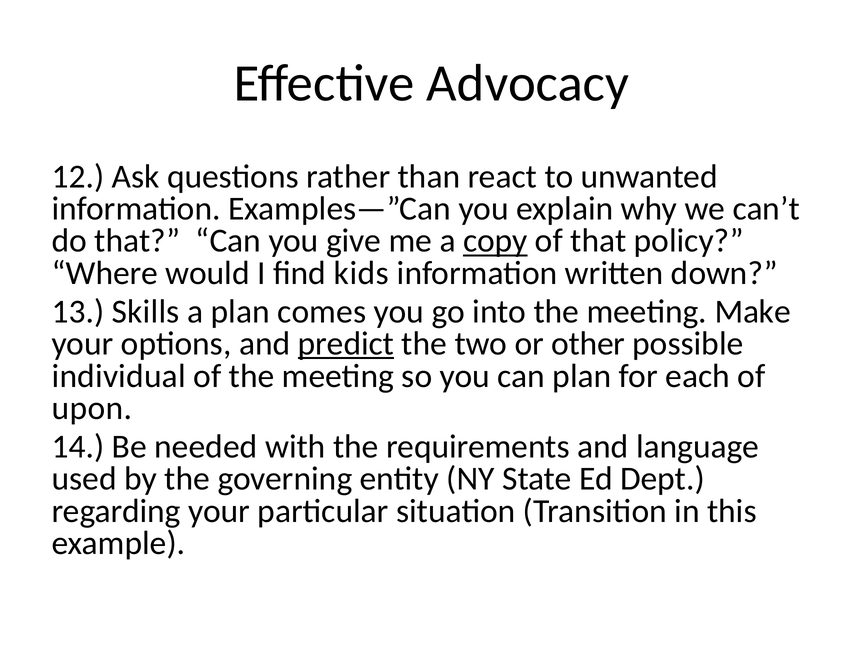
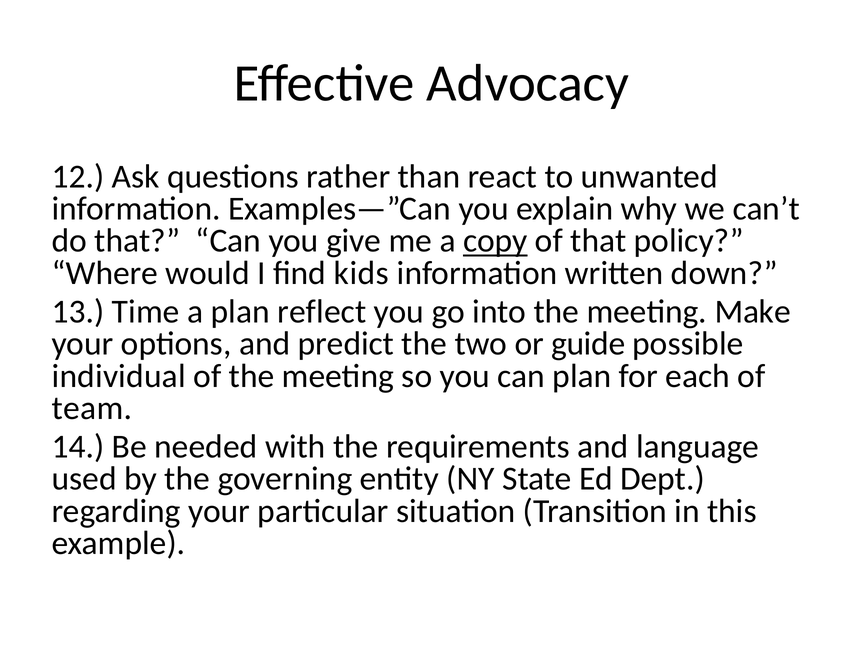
Skills: Skills -> Time (146, 312)
comes: comes -> reflect (322, 312)
predict underline: present -> none (346, 344)
other: other -> guide (588, 344)
upon: upon -> team (92, 408)
